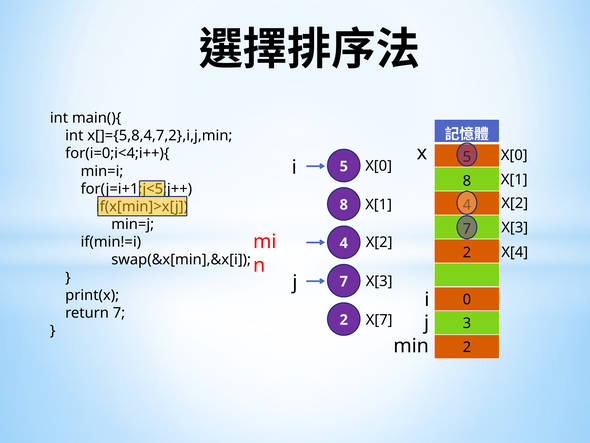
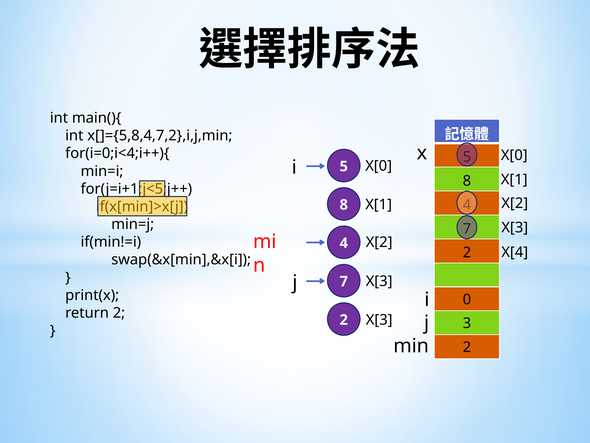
return 7: 7 -> 2 (119, 313)
X[7: X[7 -> X[3 (379, 320)
